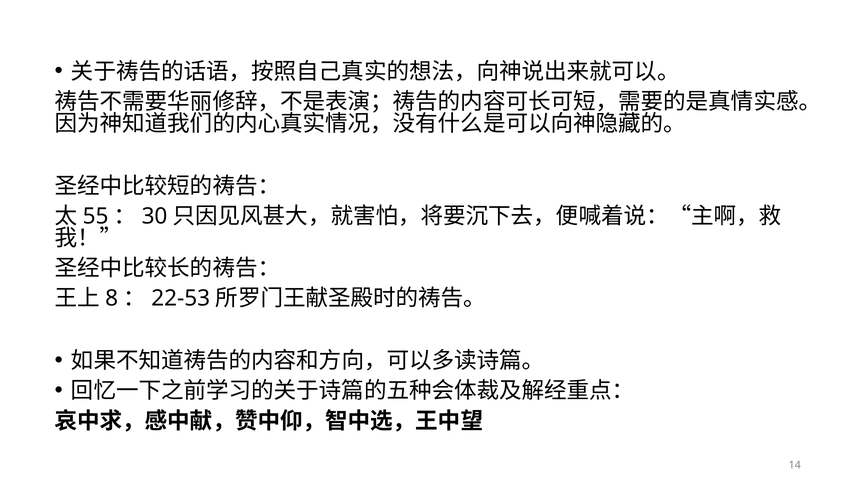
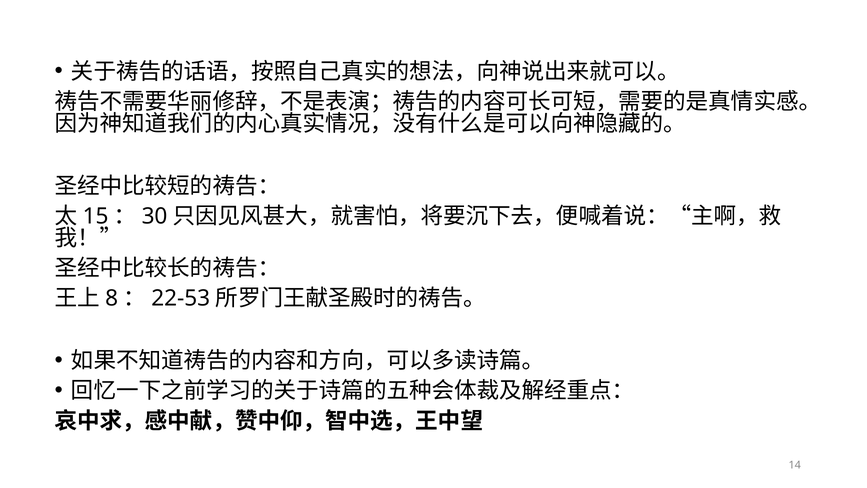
55: 55 -> 15 (96, 216)
